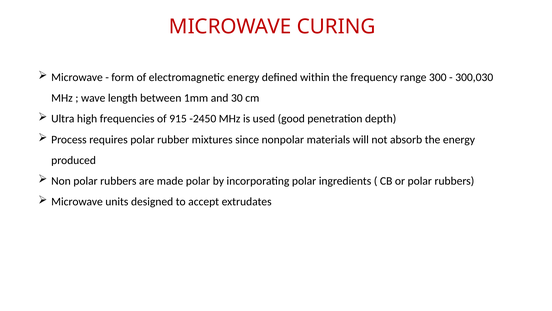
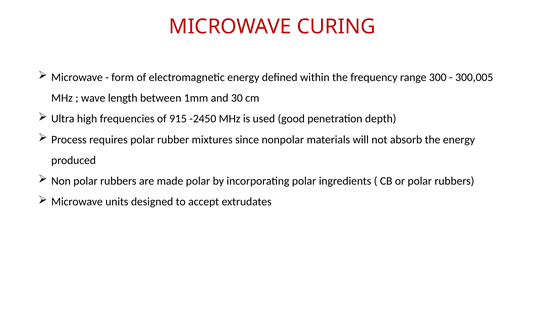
300,030: 300,030 -> 300,005 (474, 77)
